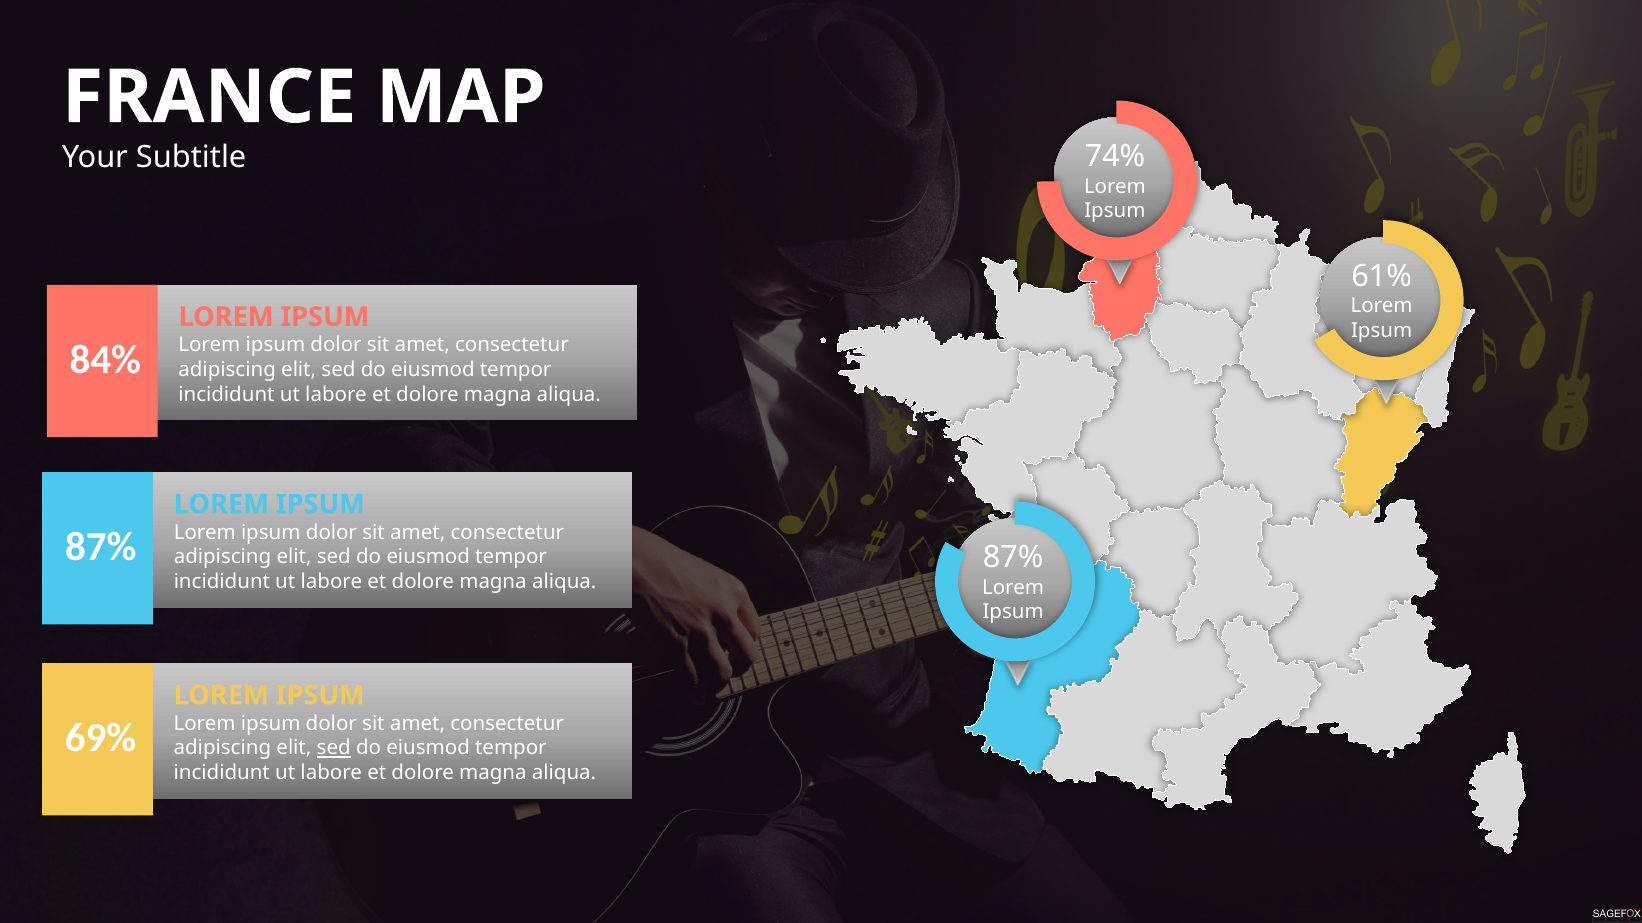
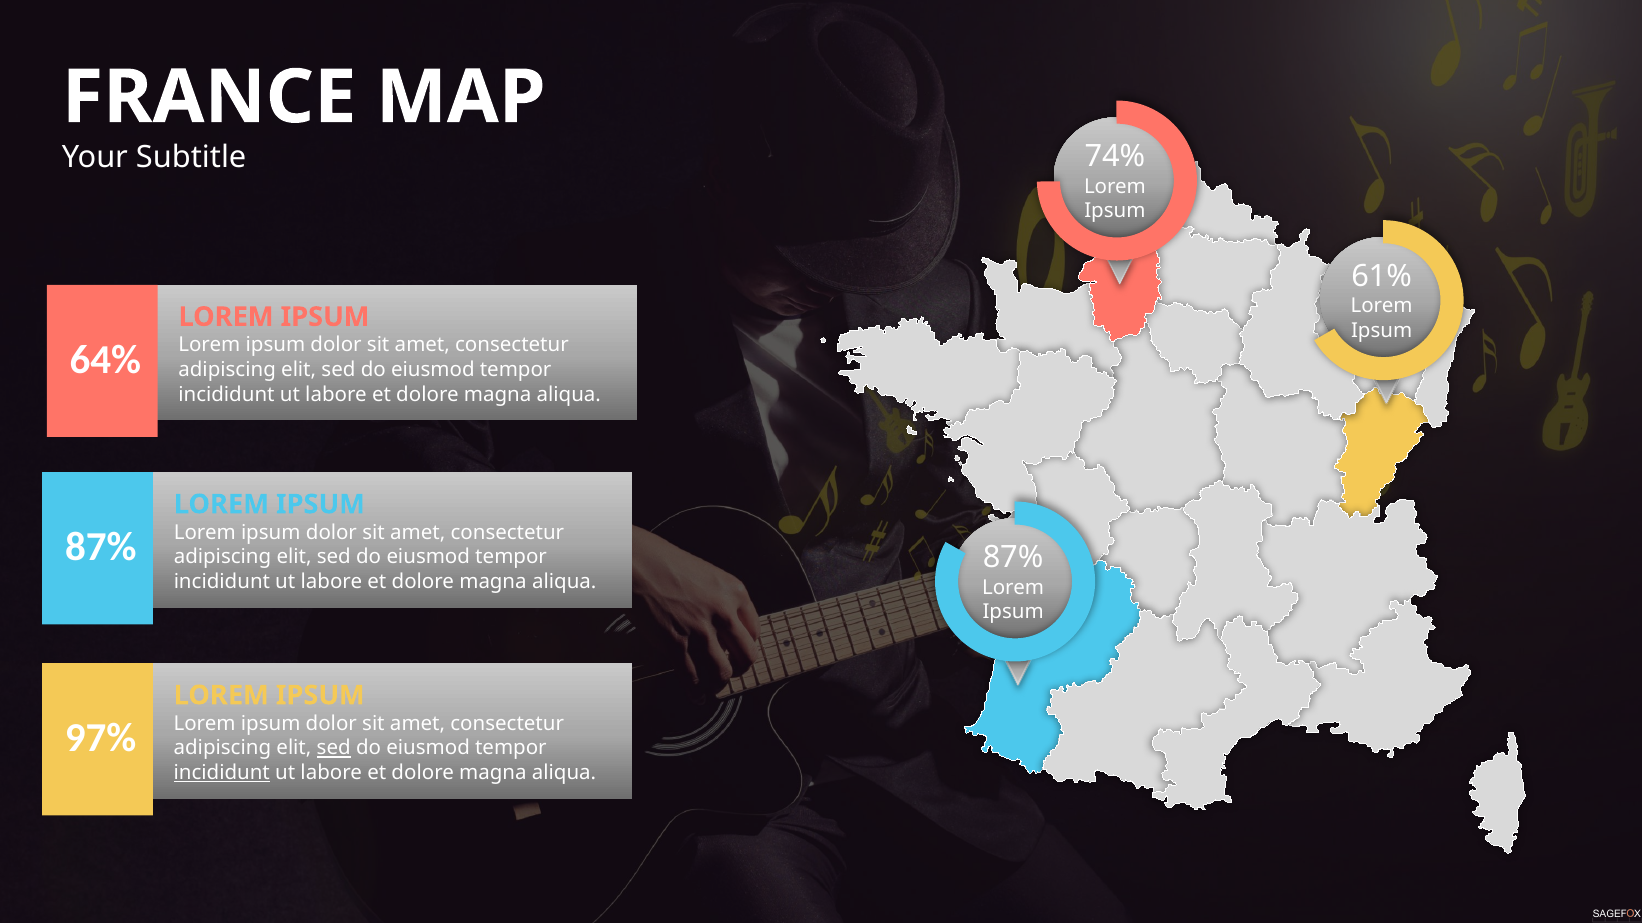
84%: 84% -> 64% (105, 360)
69%: 69% -> 97% (101, 738)
incididunt underline: none -> present (222, 773)
